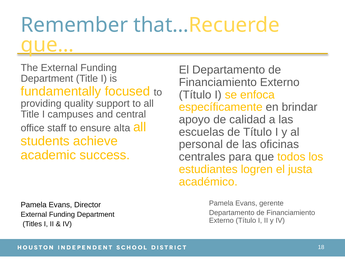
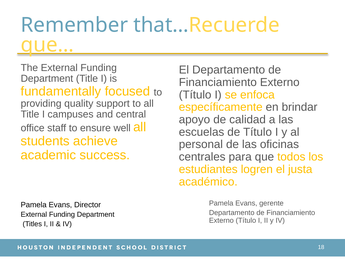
alta: alta -> well (122, 128)
